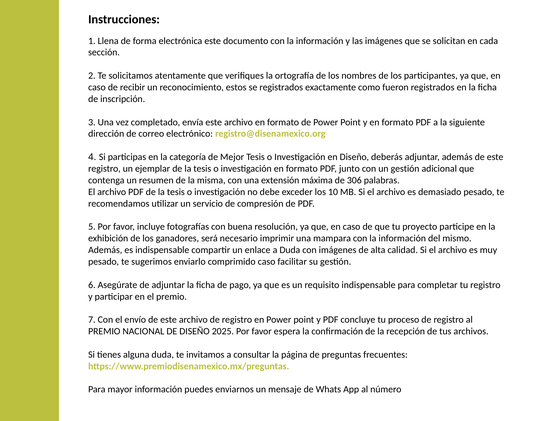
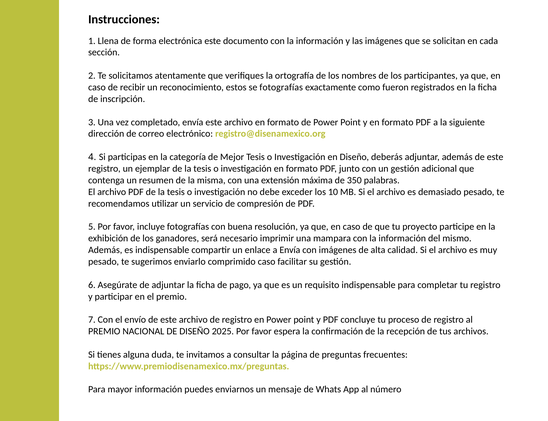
se registrados: registrados -> fotografías (281, 87)
306: 306 -> 350 (354, 180)
a Duda: Duda -> Envía (290, 250)
